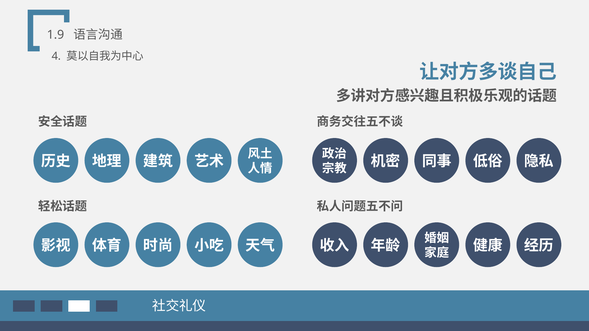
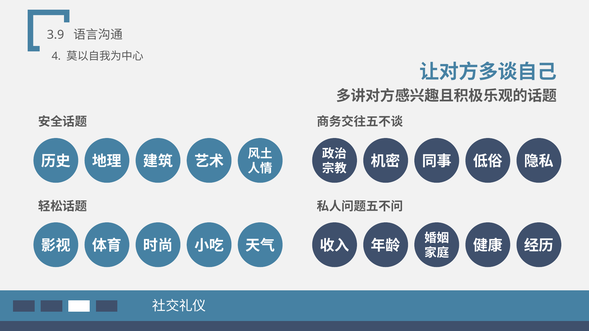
1.9: 1.9 -> 3.9 (56, 35)
